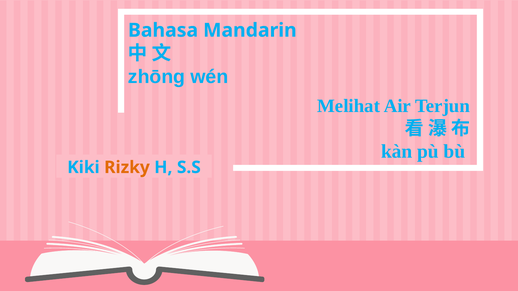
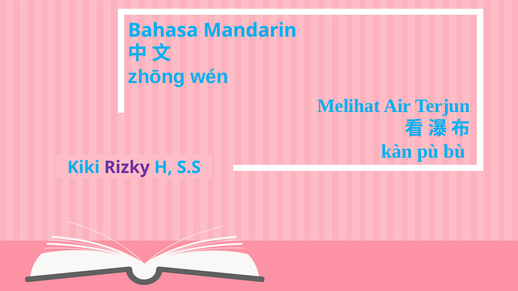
Rizky colour: orange -> purple (127, 168)
